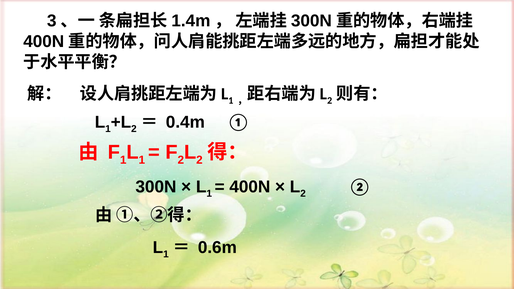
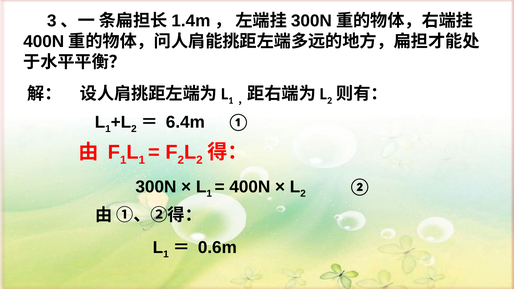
0.4m: 0.4m -> 6.4m (185, 122)
